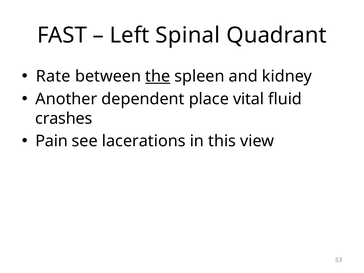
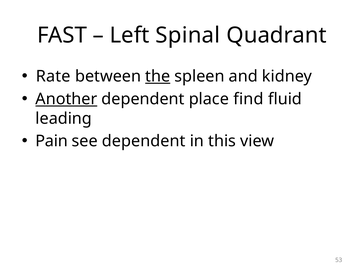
Another underline: none -> present (66, 99)
vital: vital -> find (248, 99)
crashes: crashes -> leading (64, 118)
see lacerations: lacerations -> dependent (144, 141)
